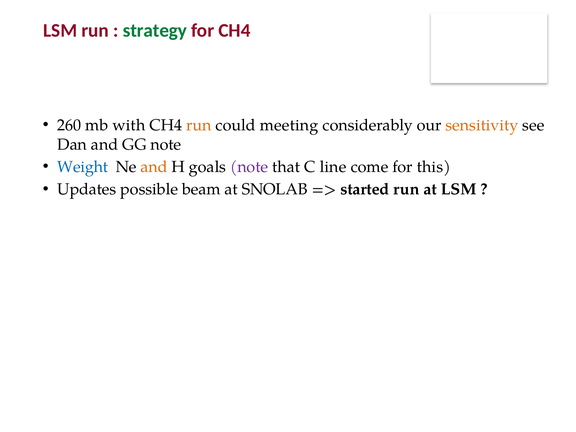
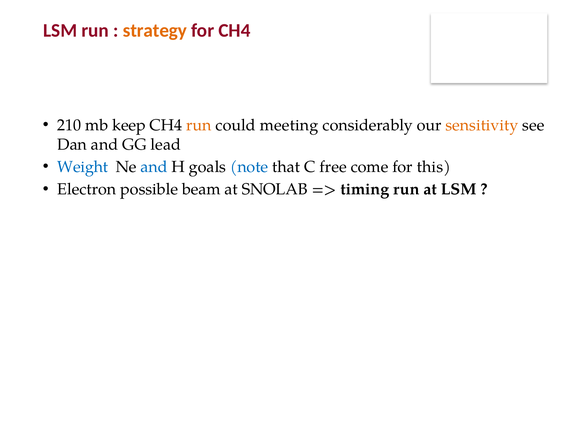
strategy colour: green -> orange (155, 31)
260: 260 -> 210 (69, 125)
with: with -> keep (129, 125)
GG note: note -> lead (166, 144)
and colour: orange -> blue (154, 167)
note colour: purple -> blue (249, 167)
line: line -> free (333, 167)
Updates: Updates -> Electron (87, 189)
started: started -> timing (365, 189)
